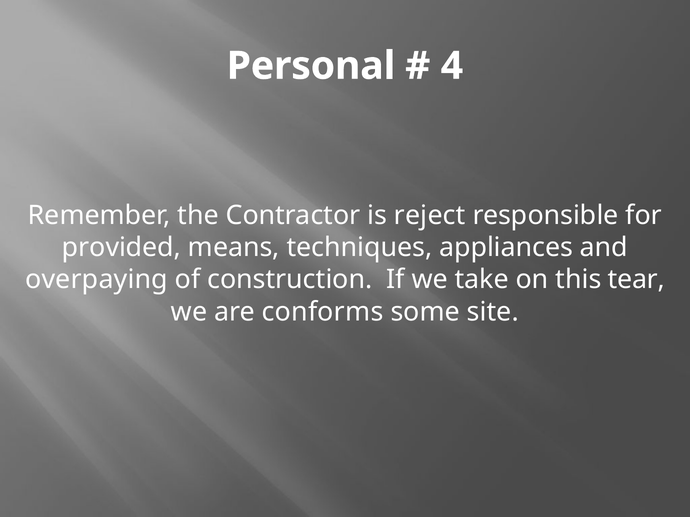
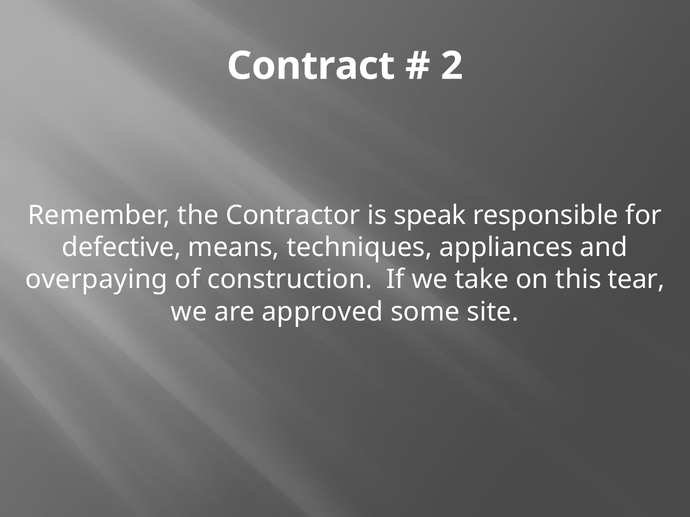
Personal: Personal -> Contract (311, 66)
4: 4 -> 2 (452, 66)
reject: reject -> speak (430, 215)
provided: provided -> defective (122, 248)
conforms: conforms -> approved (323, 312)
